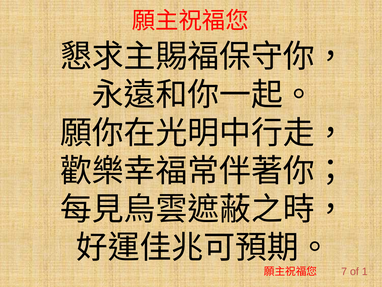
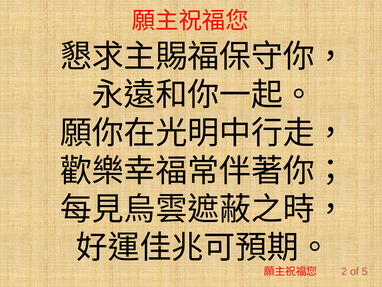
7: 7 -> 2 (344, 271)
1: 1 -> 5 (365, 271)
